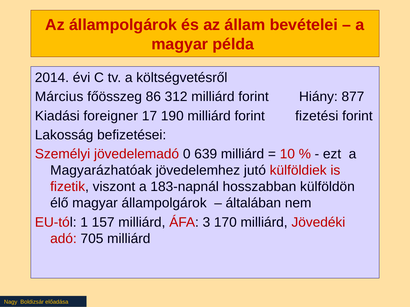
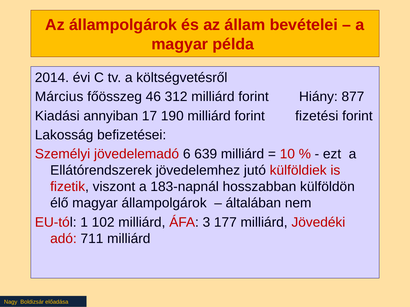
86: 86 -> 46 (153, 97)
foreigner: foreigner -> annyiban (111, 116)
0: 0 -> 6 (187, 154)
Magyarázhatóak: Magyarázhatóak -> Ellátórendszerek (101, 171)
157: 157 -> 102 (103, 223)
170: 170 -> 177 (225, 223)
705: 705 -> 711 (92, 239)
